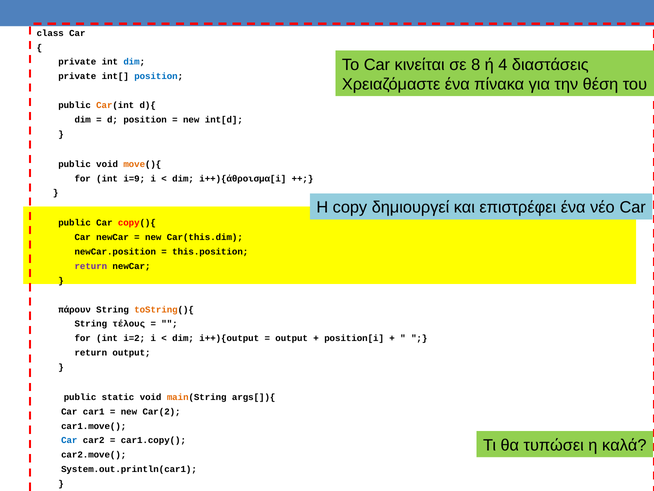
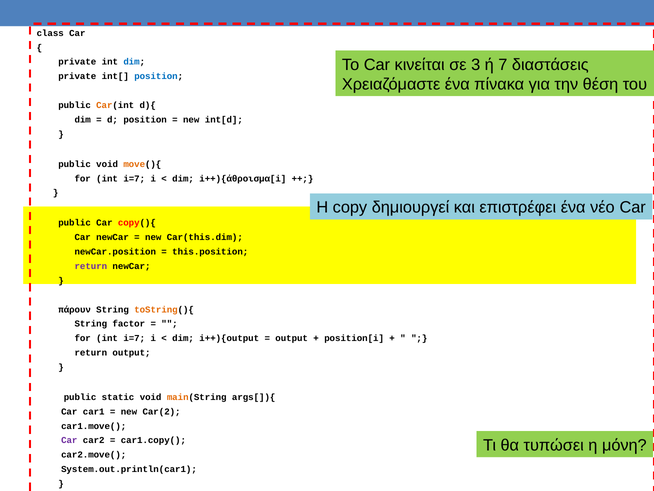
8: 8 -> 3 (476, 65)
4: 4 -> 7 (503, 65)
i=9: i=9 -> i=7 (134, 178)
τέλους: τέλους -> factor (129, 324)
i=2: i=2 -> i=7 (134, 338)
Car colour: blue -> purple (69, 440)
καλά: καλά -> μόνη (624, 445)
